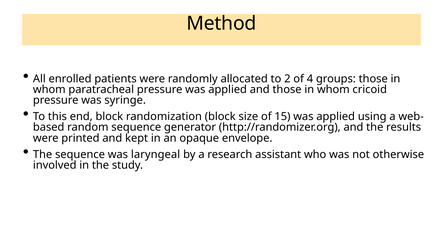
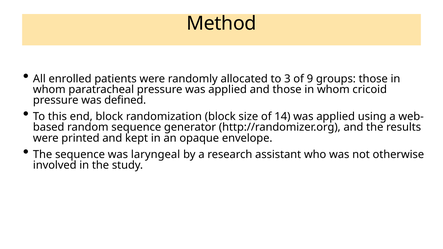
2: 2 -> 3 (287, 79)
4: 4 -> 9 (310, 79)
syringe: syringe -> defined (125, 100)
15: 15 -> 14 (282, 117)
